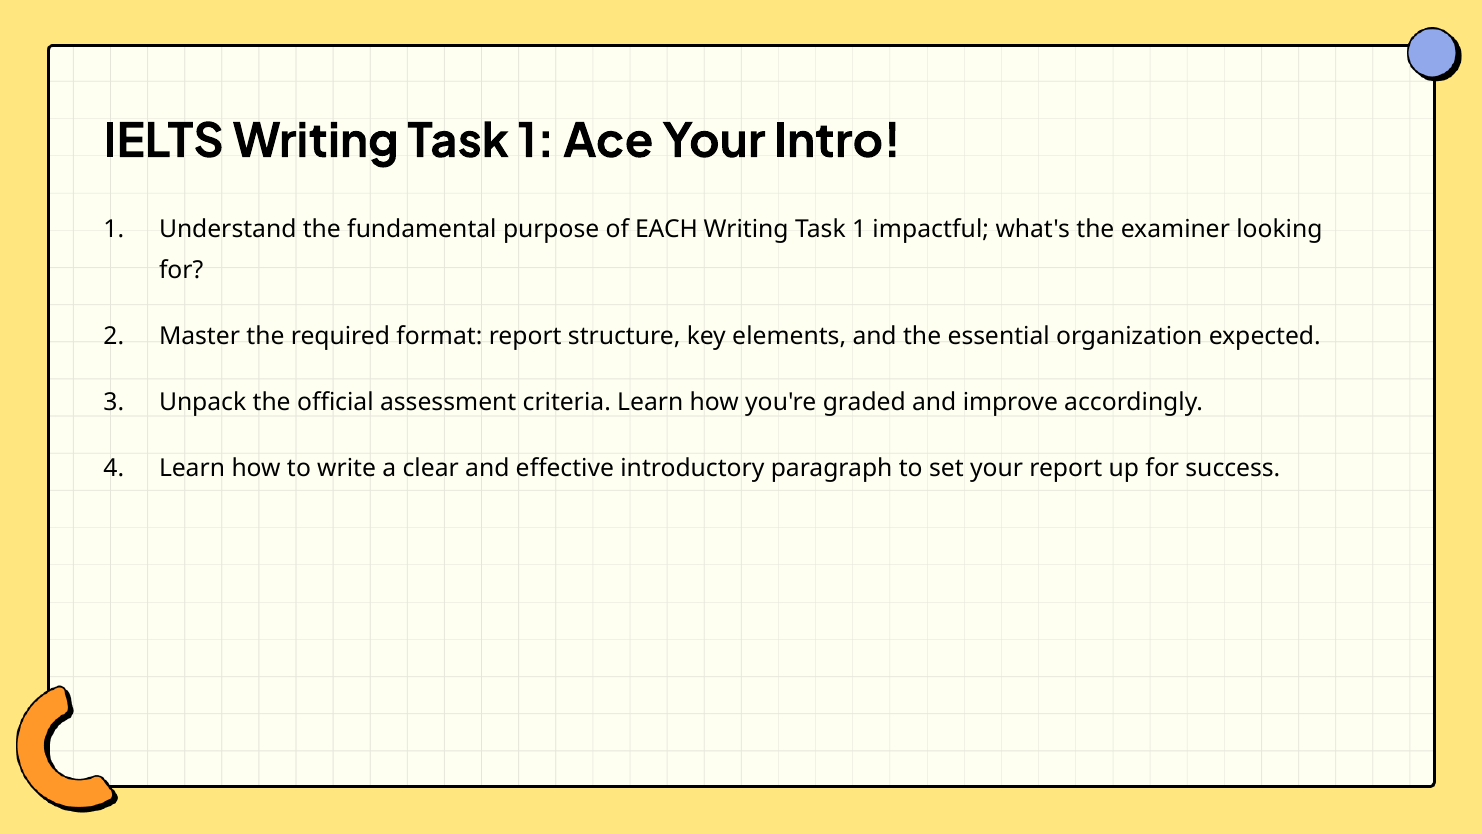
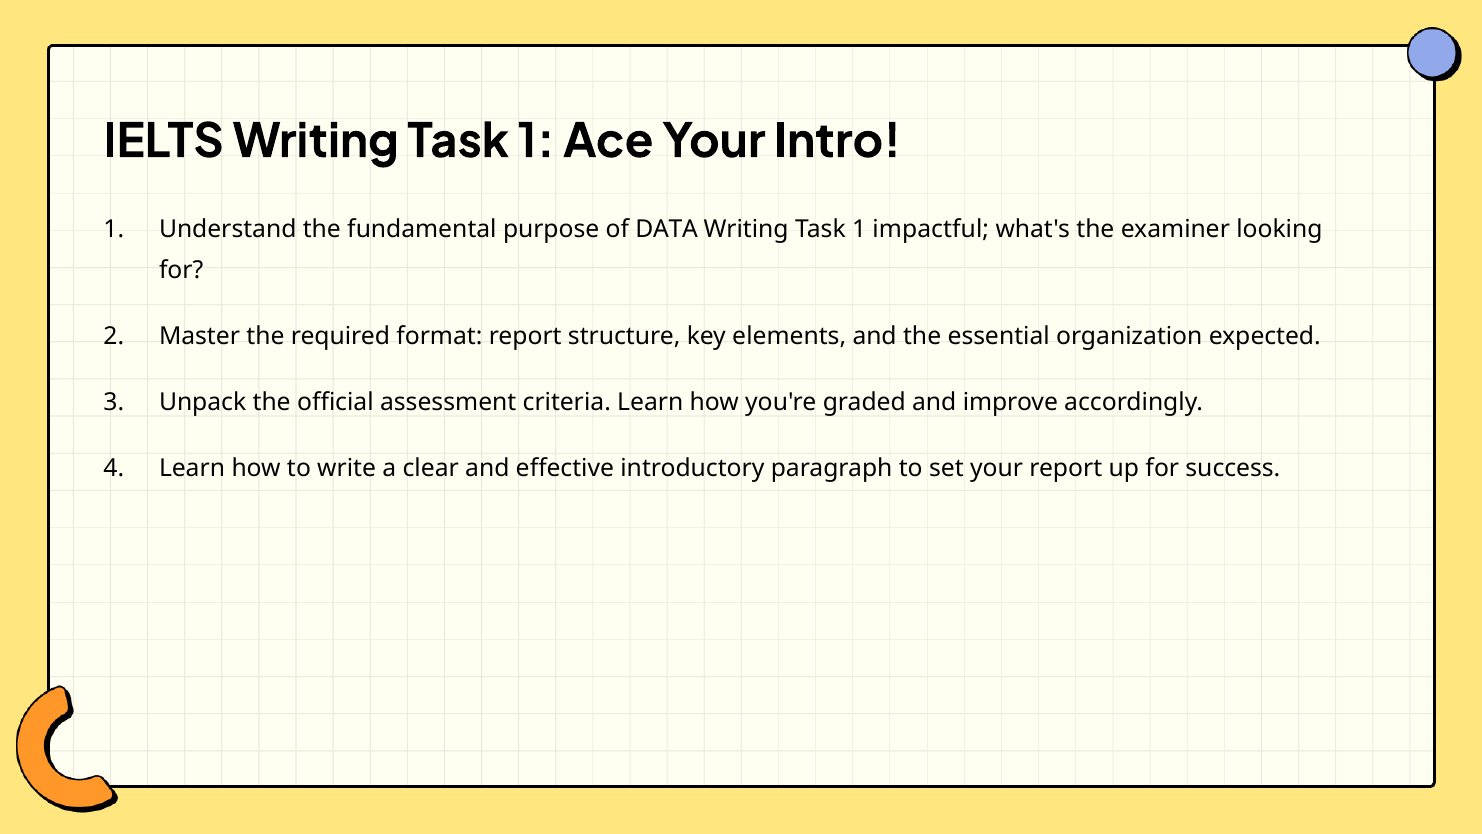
EACH: EACH -> DATA (667, 229)
